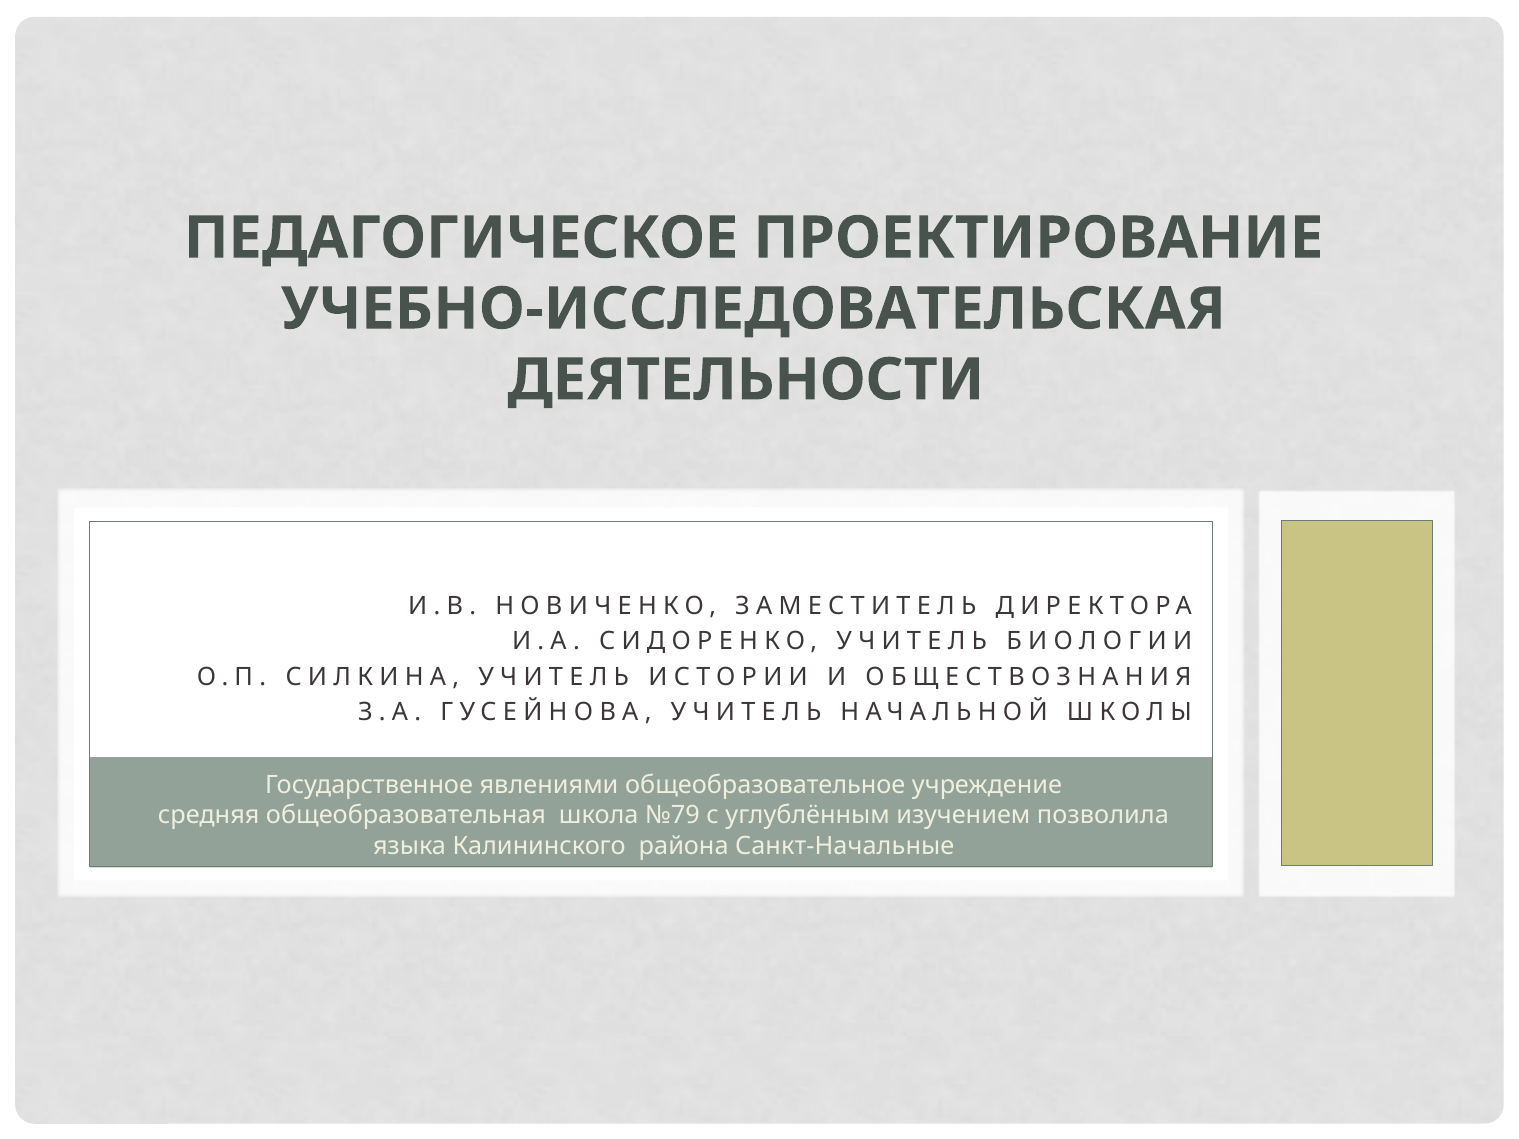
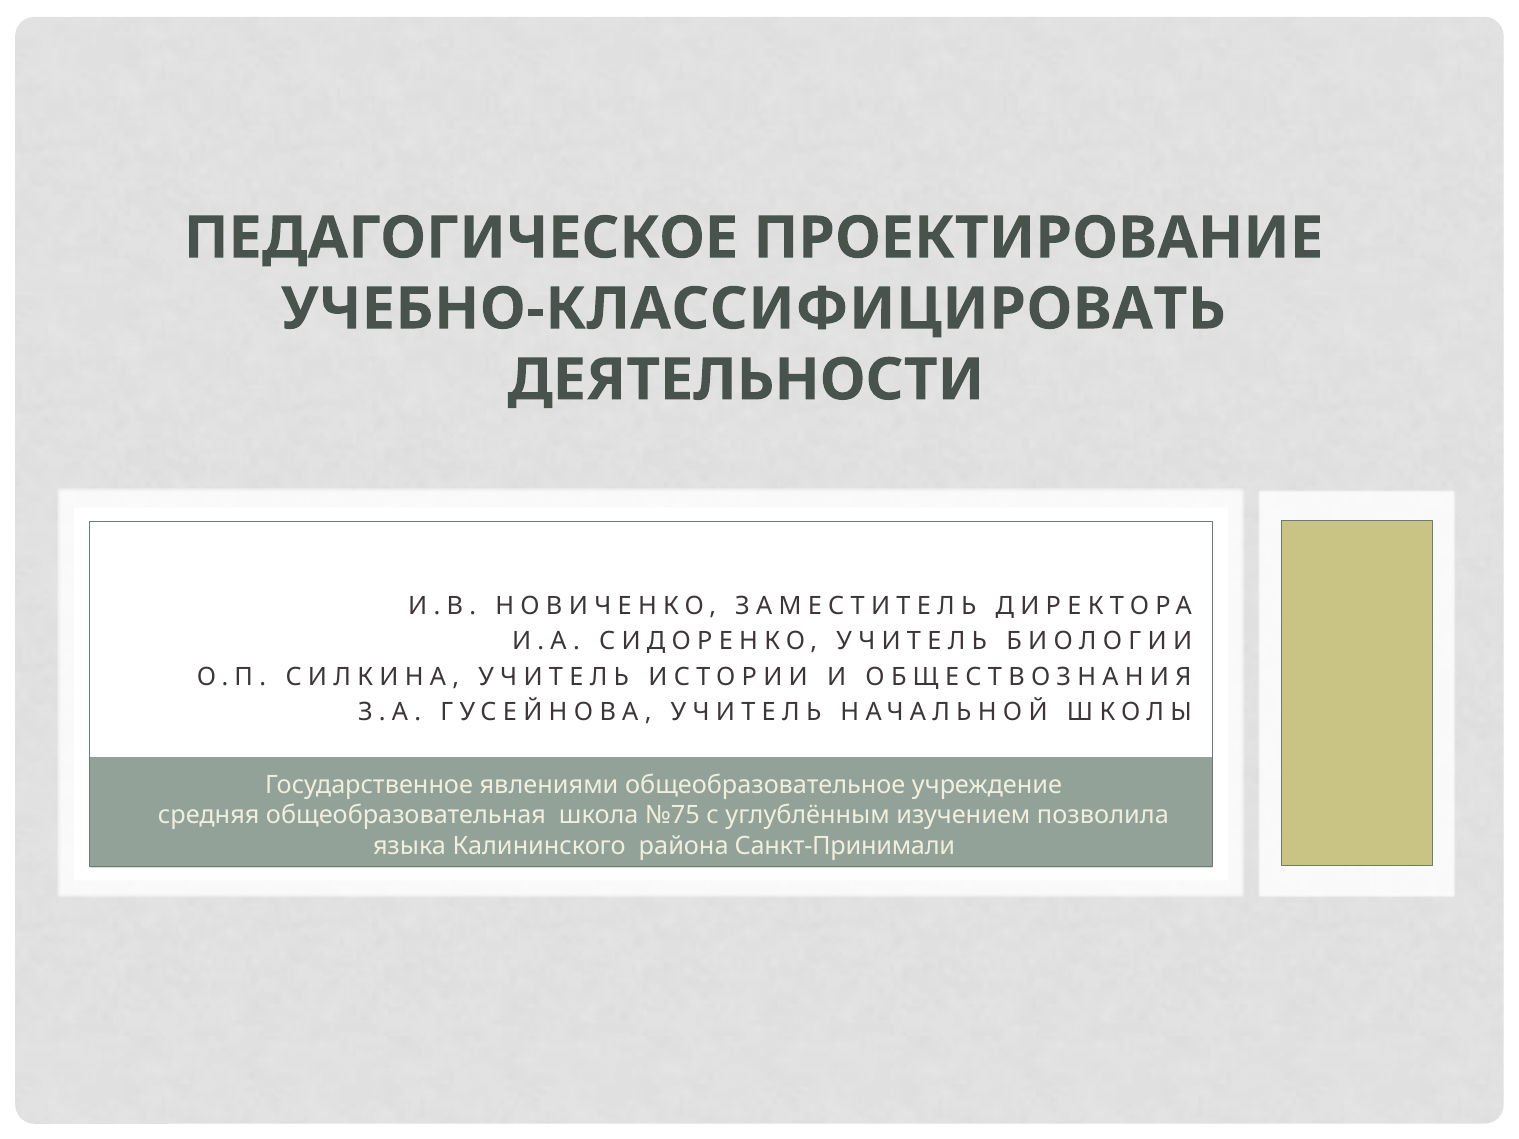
УЧЕБНО-ИССЛЕДОВАТЕЛЬСКАЯ: УЧЕБНО-ИССЛЕДОВАТЕЛЬСКАЯ -> УЧЕБНО-КЛАССИФИЦИРОВАТЬ (753, 309)
№79: №79 -> №75 (673, 816)
Санкт-Начальные: Санкт-Начальные -> Санкт-Принимали (845, 846)
